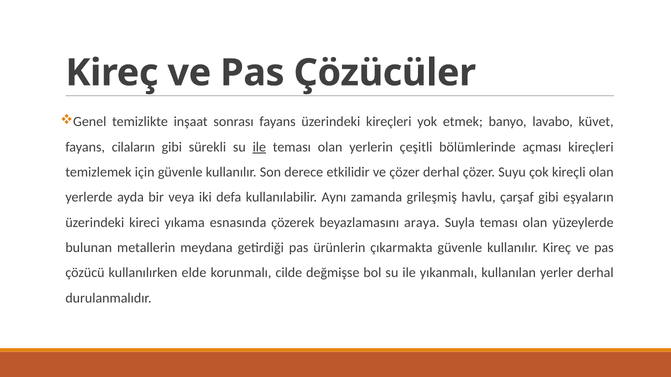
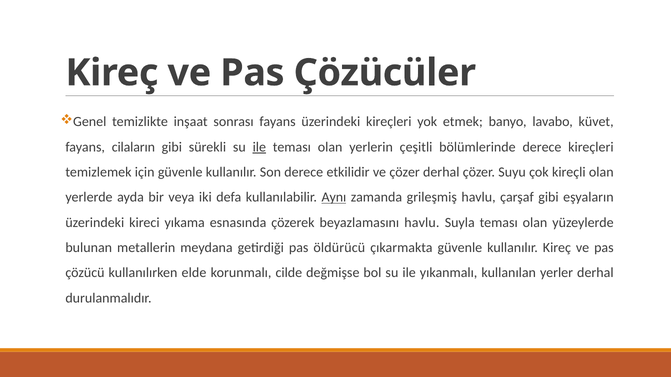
bölümlerinde açması: açması -> derece (542, 147)
Aynı underline: none -> present (334, 197)
beyazlamasını araya: araya -> havlu (422, 223)
ürünlerin: ürünlerin -> öldürücü (339, 248)
